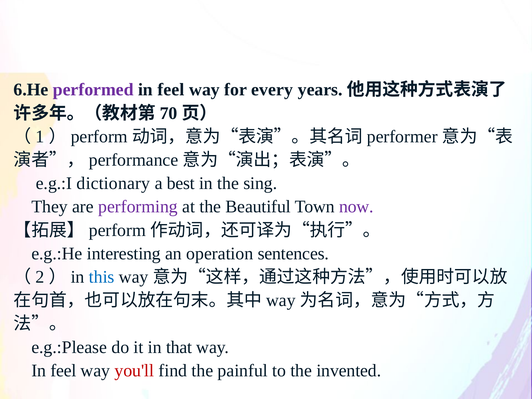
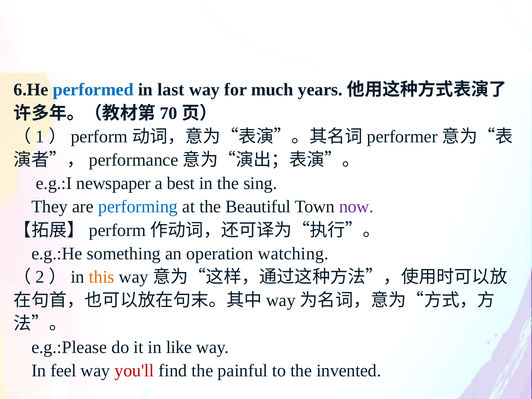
performed colour: purple -> blue (93, 90)
feel: feel -> last (171, 90)
every: every -> much (272, 90)
dictionary: dictionary -> newspaper (114, 183)
performing colour: purple -> blue (138, 207)
interesting: interesting -> something (124, 254)
sentences: sentences -> watching (293, 254)
this colour: blue -> orange (102, 277)
that: that -> like (179, 347)
